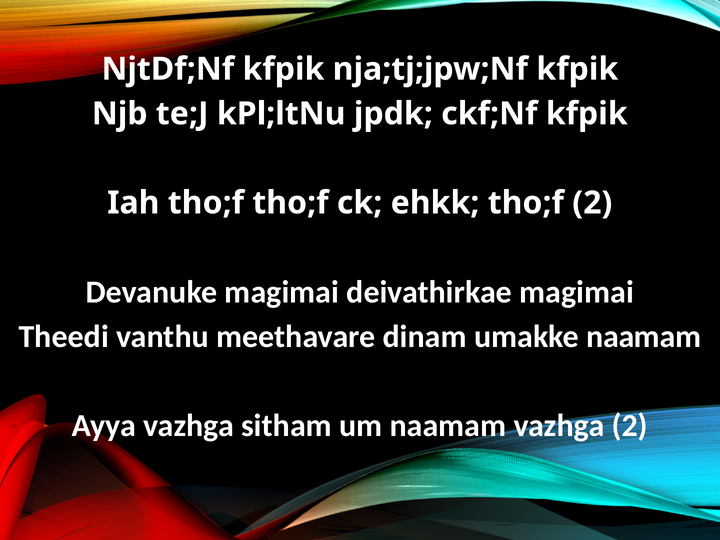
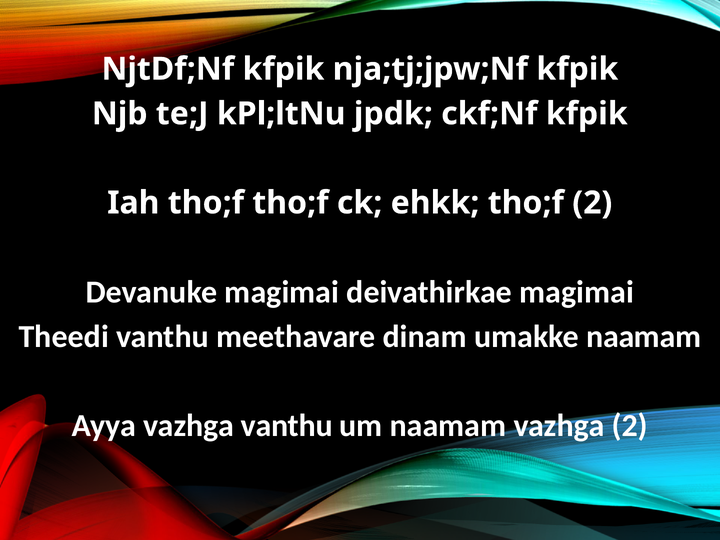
vazhga sitham: sitham -> vanthu (287, 426)
